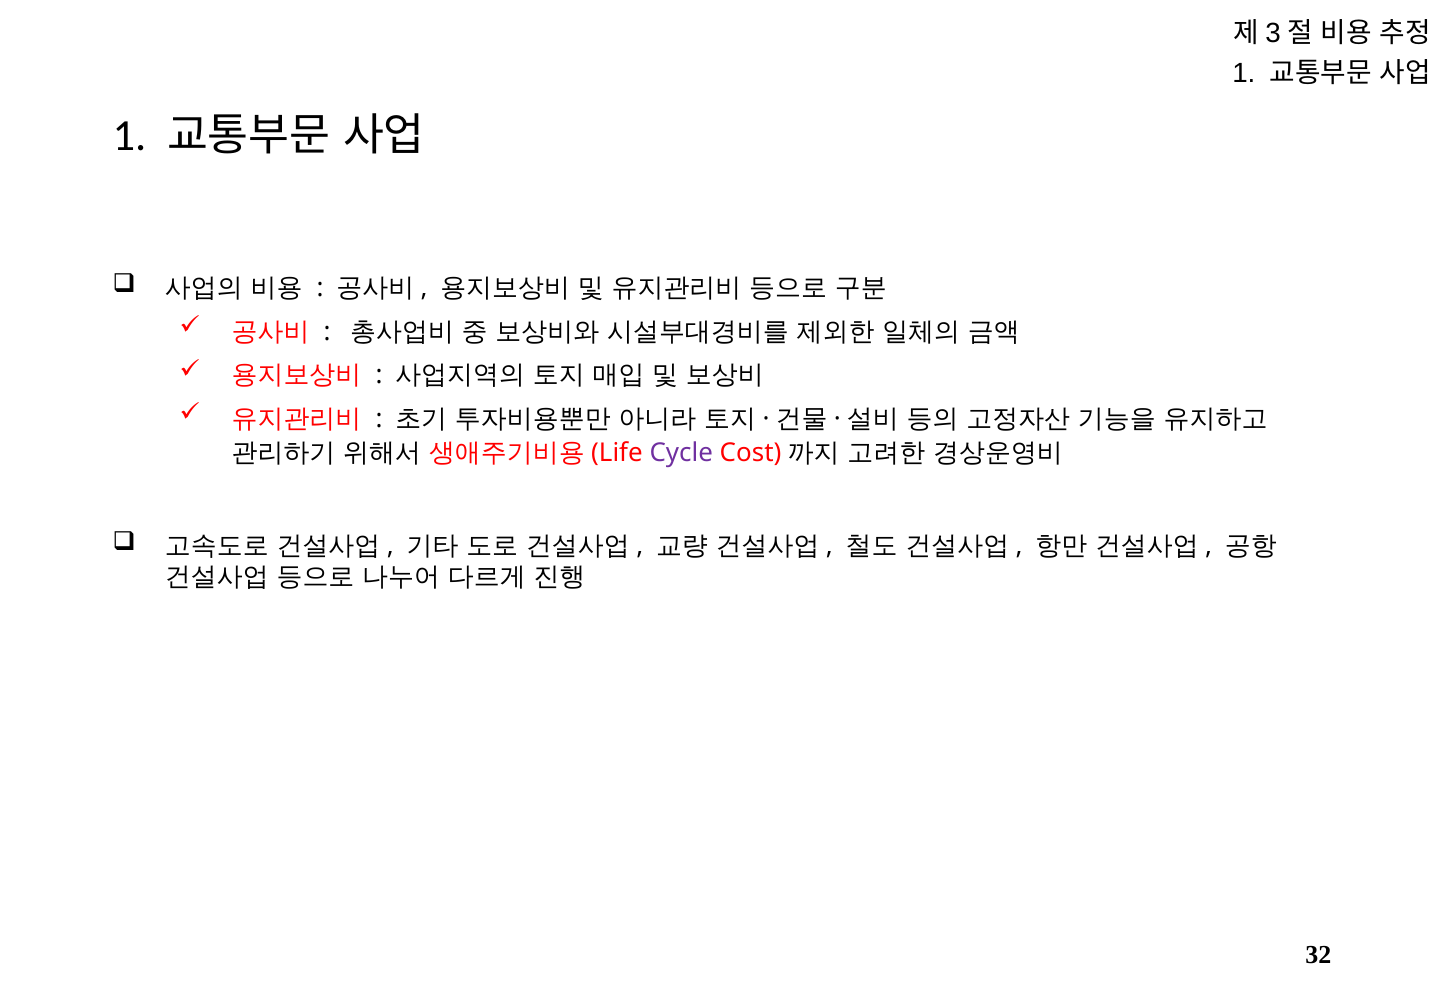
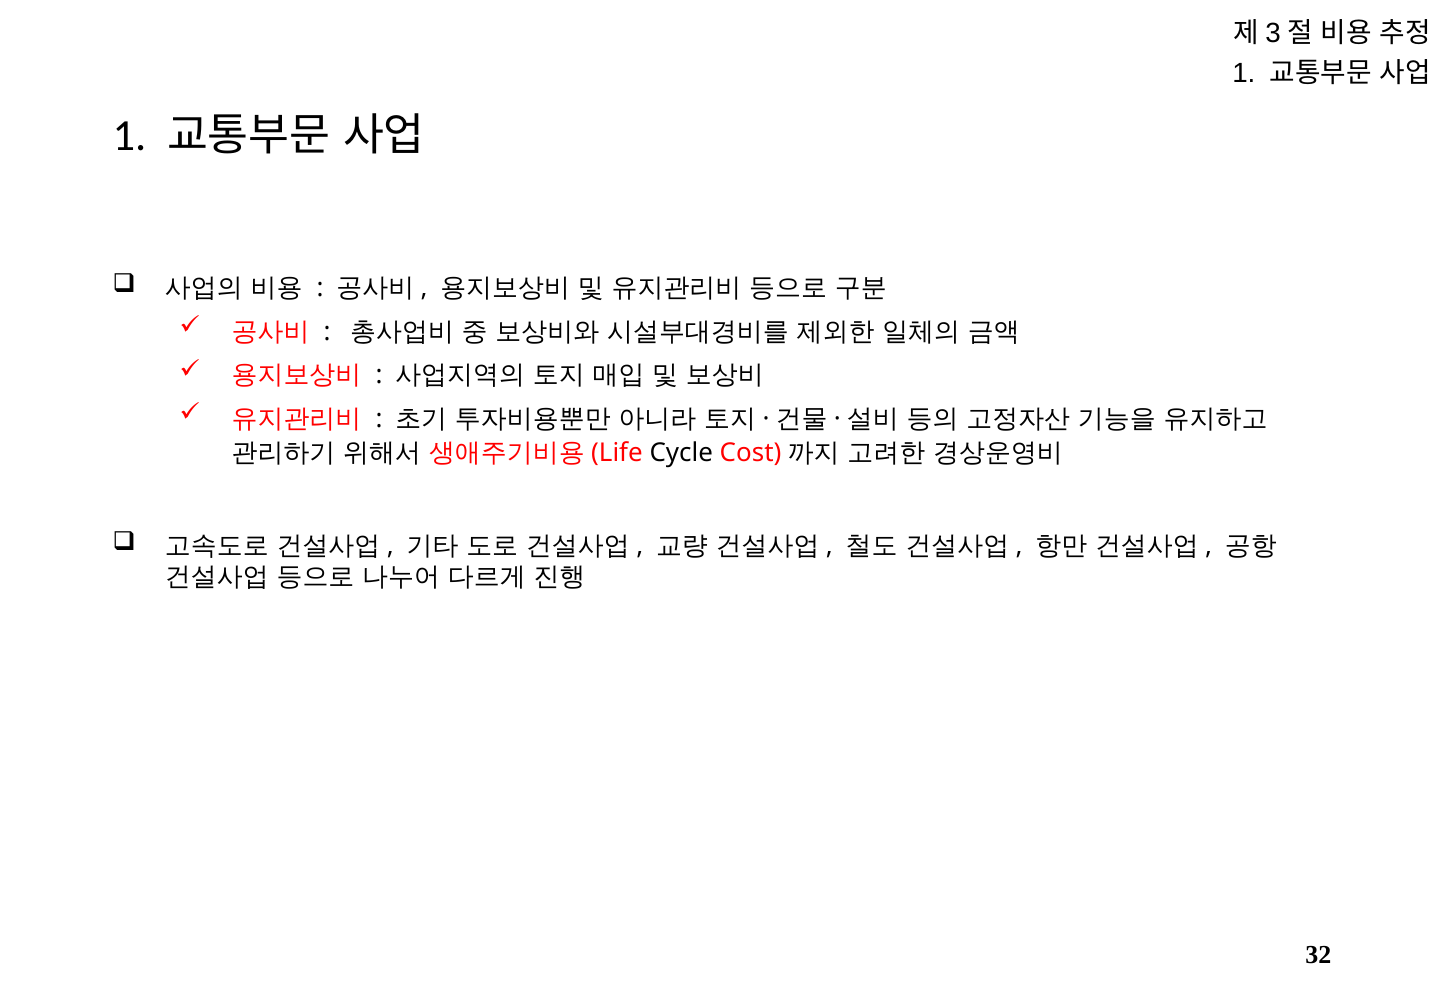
Cycle colour: purple -> black (681, 453)
